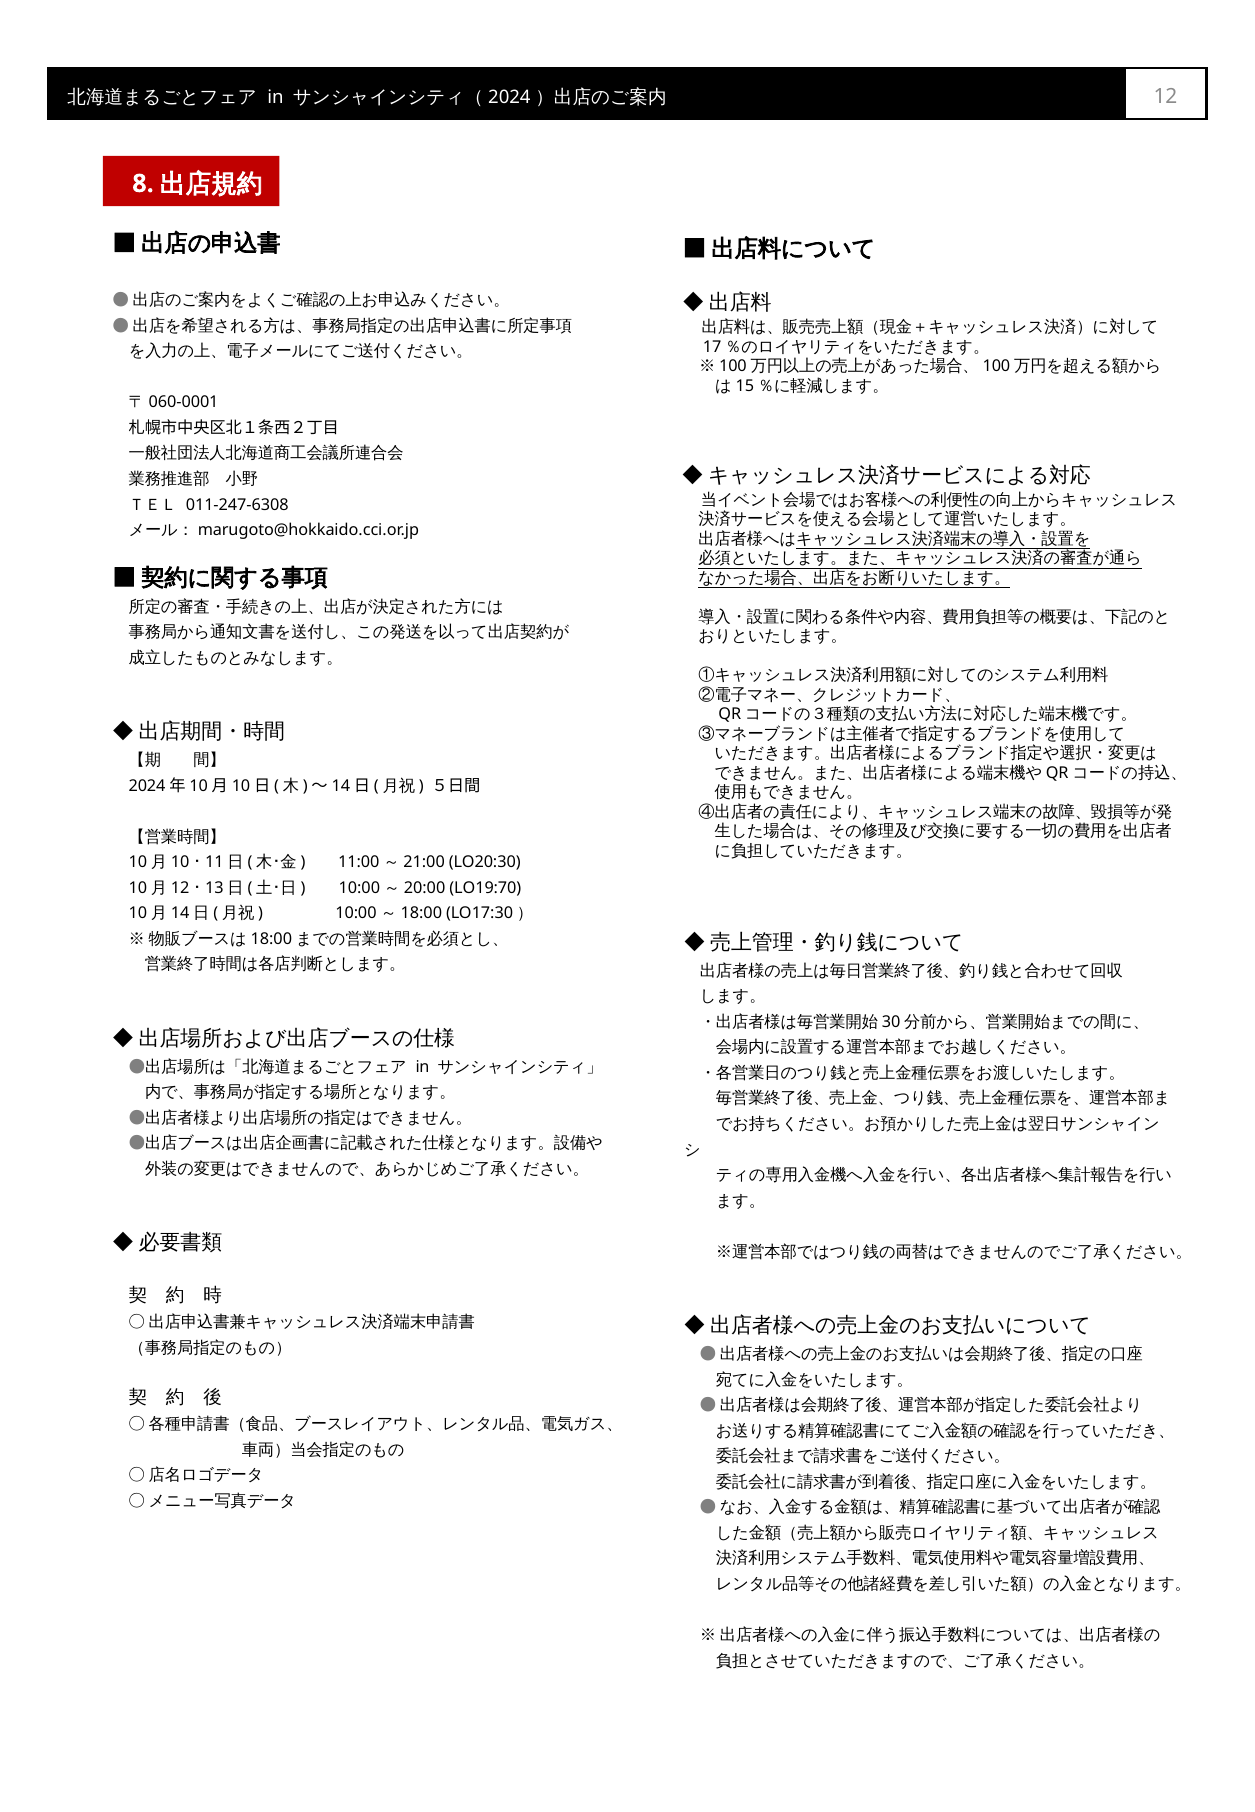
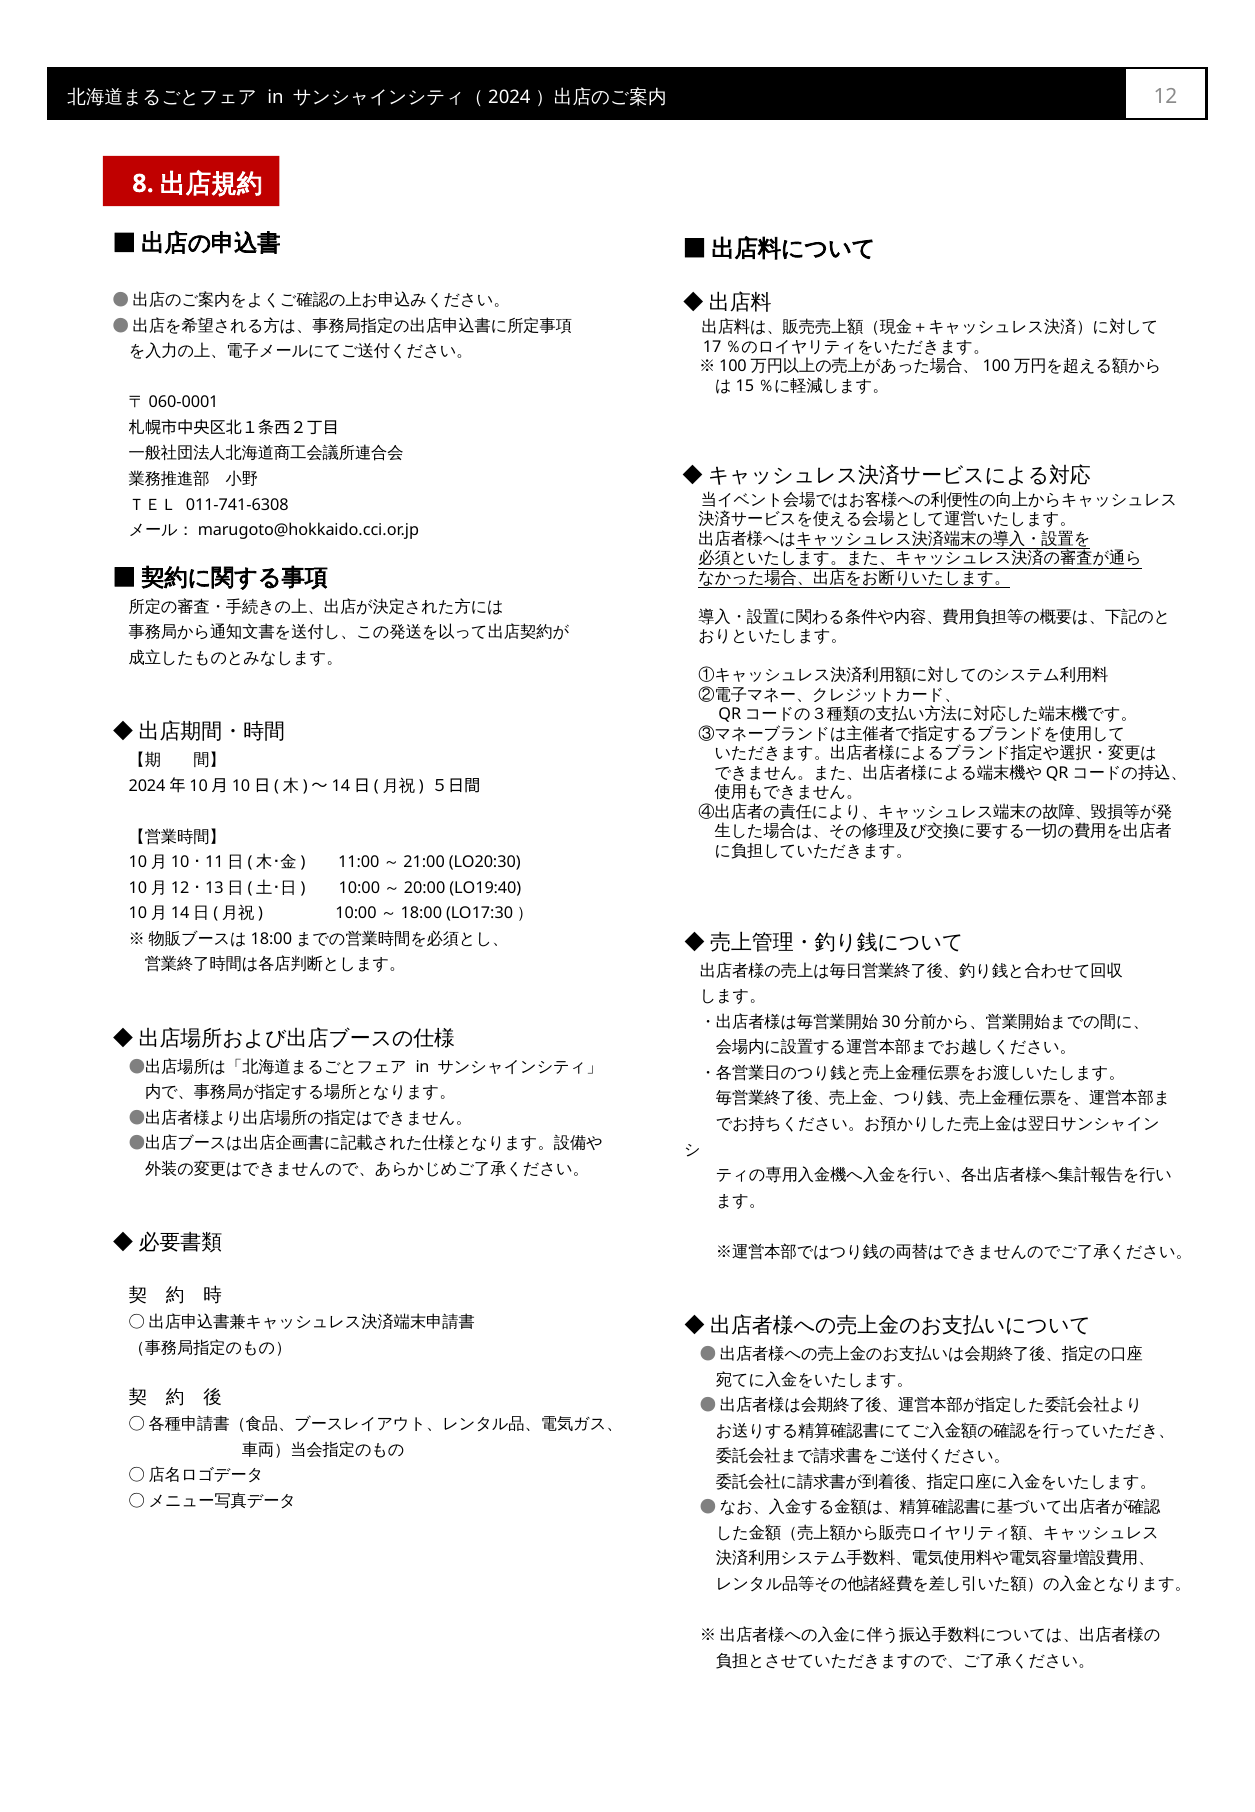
011-247-6308: 011-247-6308 -> 011-741-6308 (237, 505)
LO19:70: LO19:70 -> LO19:40 (485, 888)
